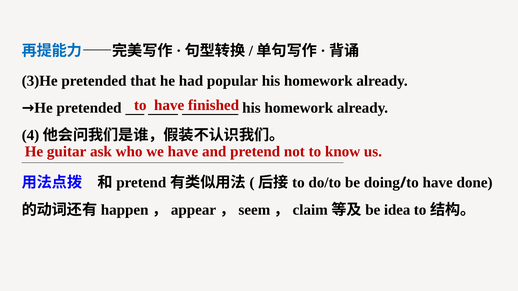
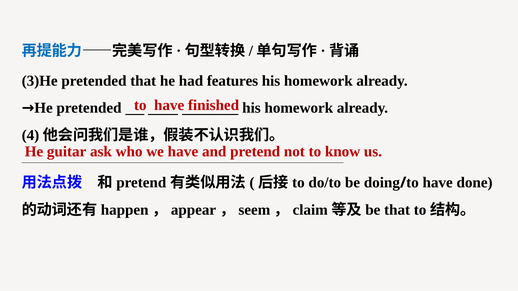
popular: popular -> features (232, 81)
be idea: idea -> that (397, 210)
